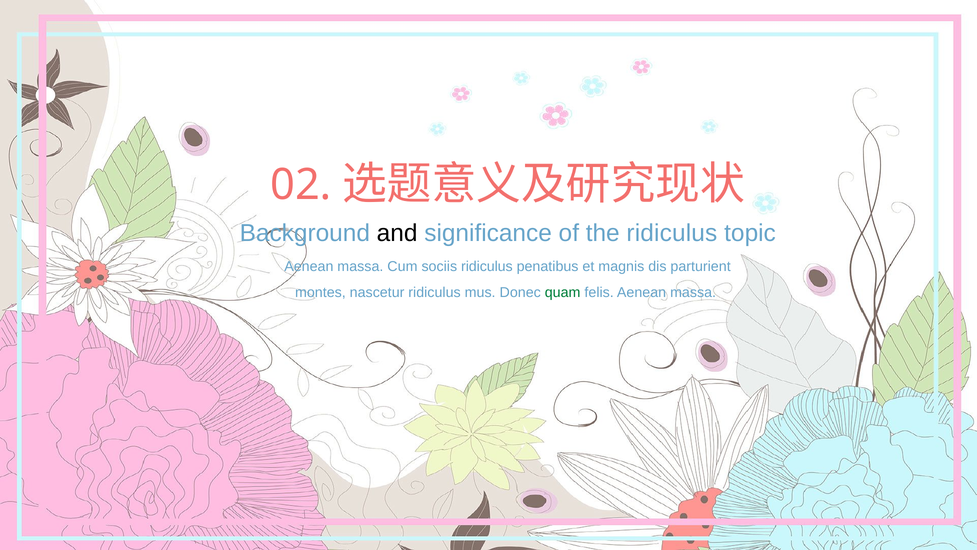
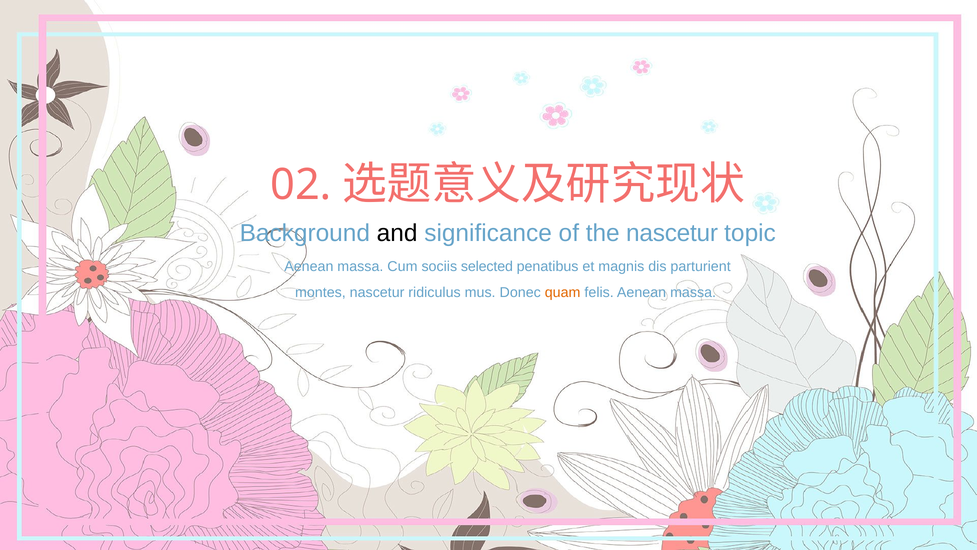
the ridiculus: ridiculus -> nascetur (672, 233)
sociis ridiculus: ridiculus -> selected (487, 267)
quam colour: green -> orange (563, 292)
